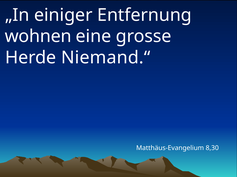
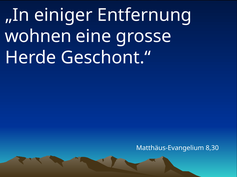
Niemand.“: Niemand.“ -> Geschont.“ (106, 58)
